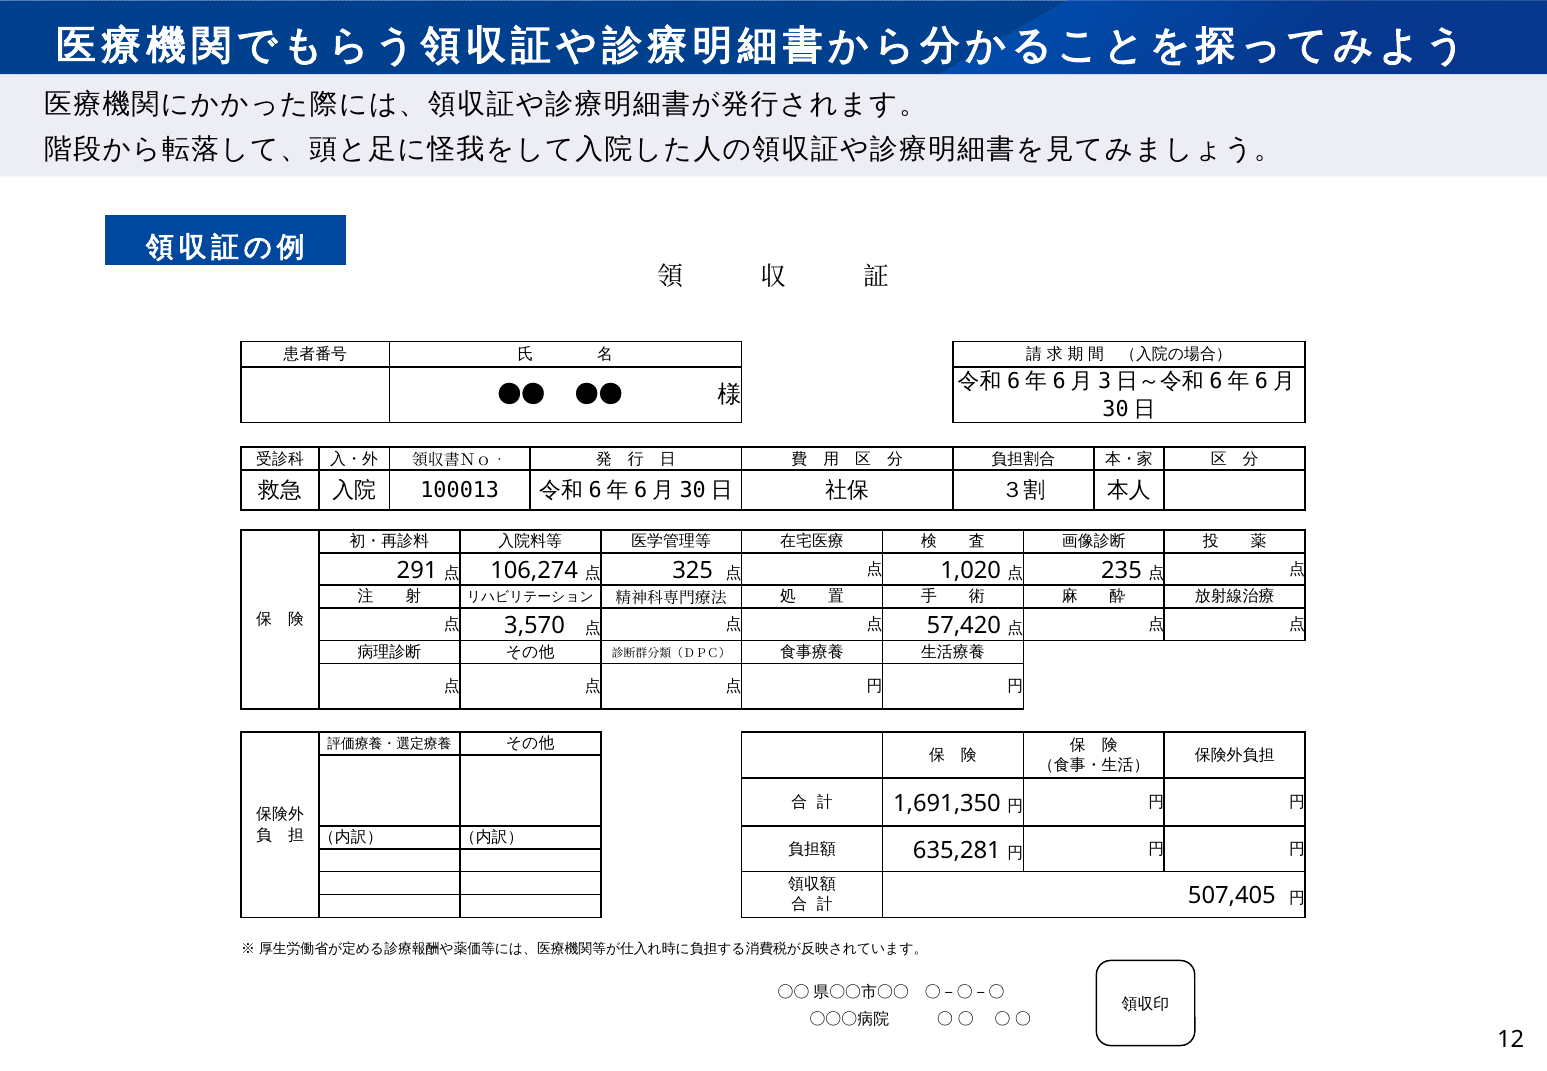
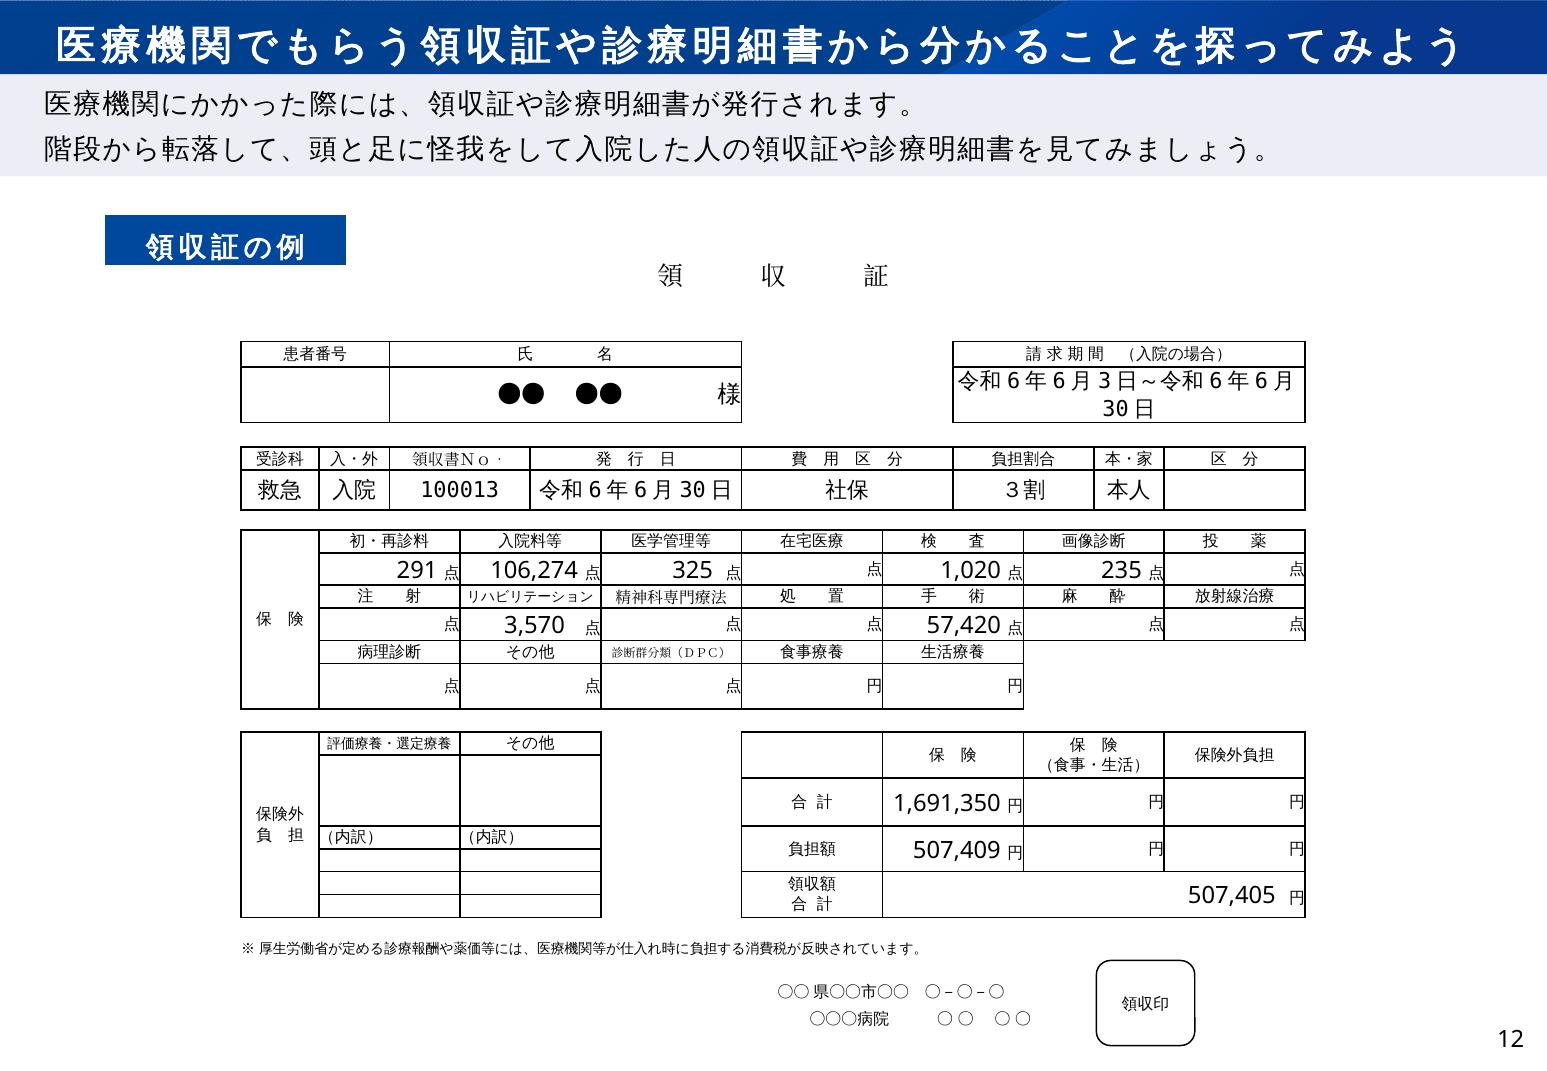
635,281: 635,281 -> 507,409 (957, 850)
